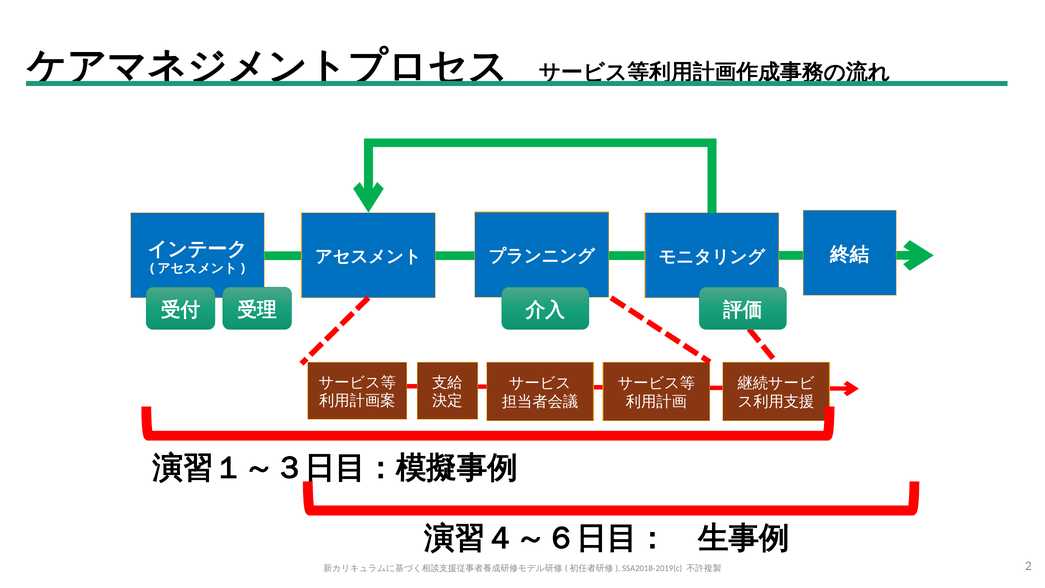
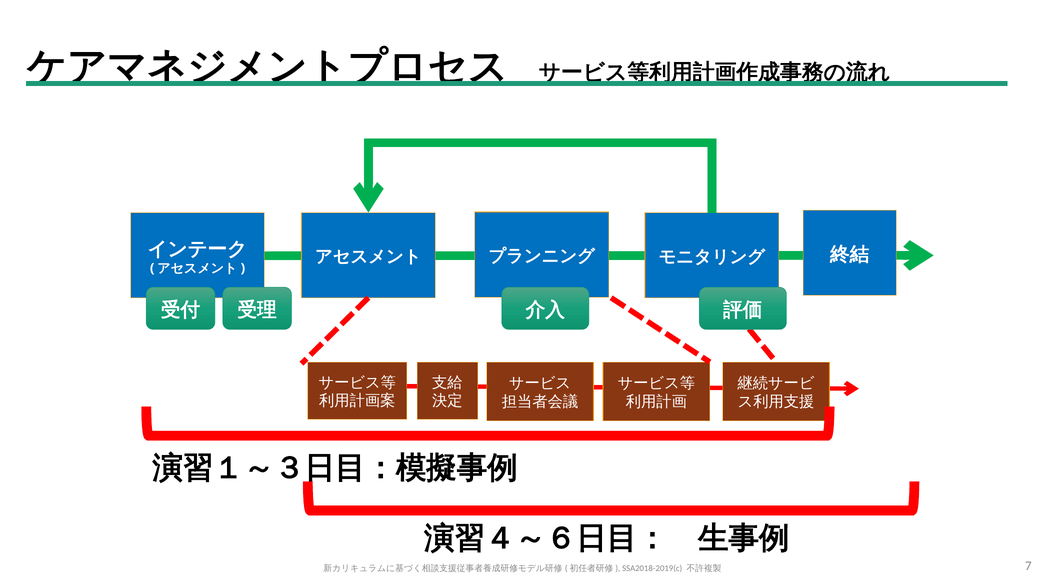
2: 2 -> 7 (1028, 566)
